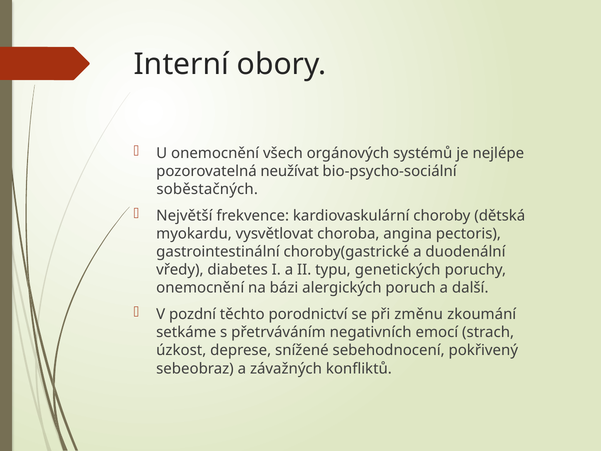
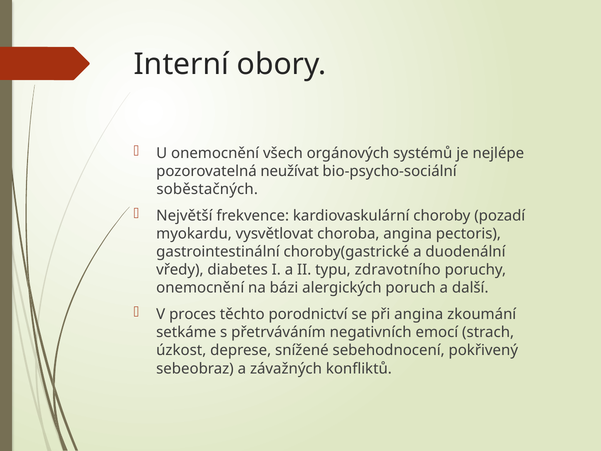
dětská: dětská -> pozadí (500, 216)
genetických: genetických -> zdravotního (398, 270)
pozdní: pozdní -> proces (193, 314)
při změnu: změnu -> angina (419, 314)
